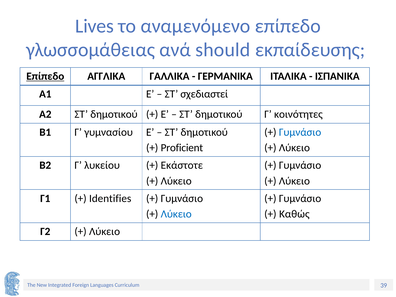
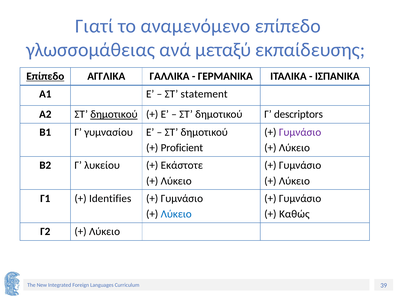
Lives: Lives -> Γιατί (94, 26)
should: should -> μεταξύ (223, 50)
σχεδιαστεί: σχεδιαστεί -> statement (204, 94)
δημοτικού underline: none -> present (114, 114)
κοινότητες: κοινότητες -> descriptors (298, 114)
Γυμνάσιο colour: blue -> purple (300, 132)
